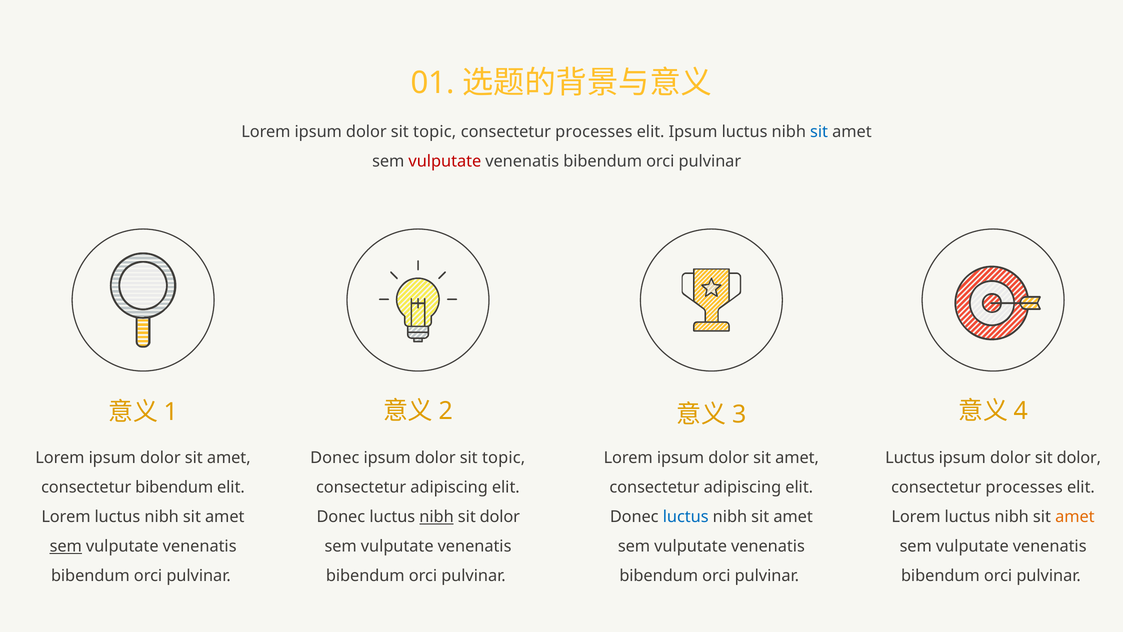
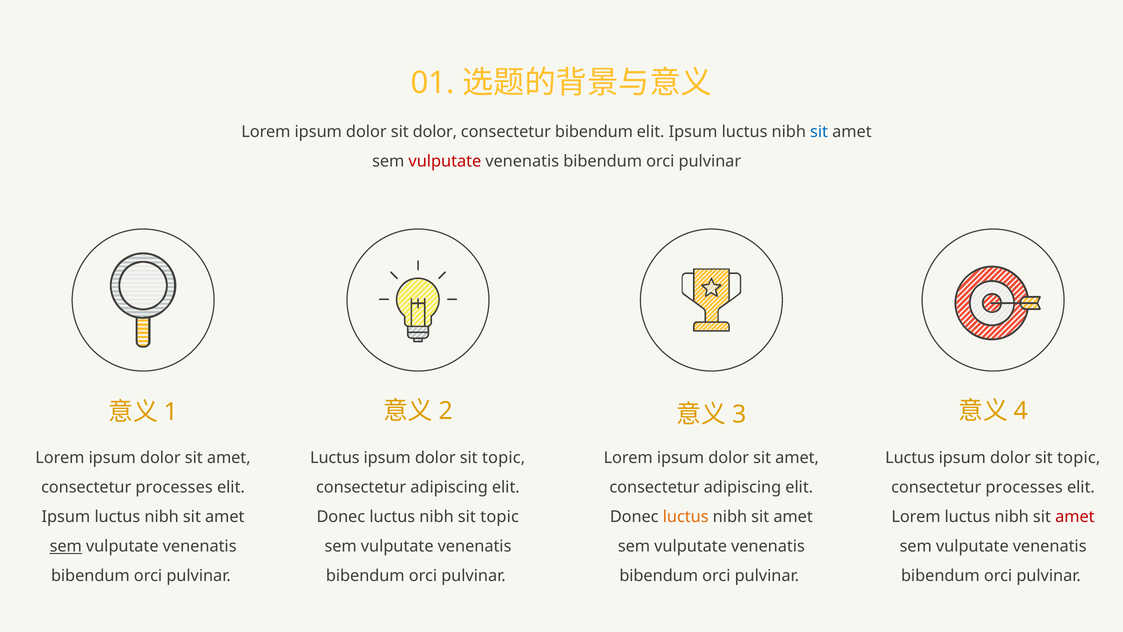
topic: topic -> dolor (435, 132)
processes: processes -> bibendum (594, 132)
Donec: Donec -> Luctus (335, 458)
dolor: dolor -> topic (1079, 458)
bibendum: bibendum -> processes (174, 487)
Lorem: Lorem -> Ipsum (66, 517)
nibh underline: present -> none (437, 517)
dolor: dolor -> topic (500, 517)
luctus colour: blue -> orange (686, 517)
amet colour: orange -> red (1075, 517)
